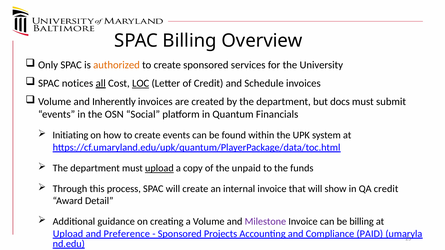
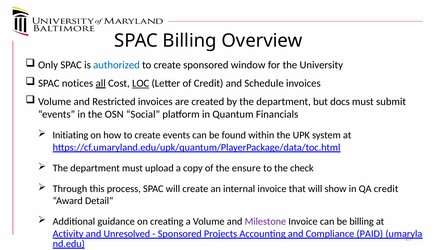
authorized colour: orange -> blue (117, 65)
services: services -> window (248, 65)
Inherently: Inherently -> Restricted (114, 102)
upload underline: present -> none (159, 168)
unpaid: unpaid -> ensure (246, 168)
funds: funds -> check (302, 168)
Upload: Upload -> Activity (68, 234)
Preference: Preference -> Unresolved (127, 234)
